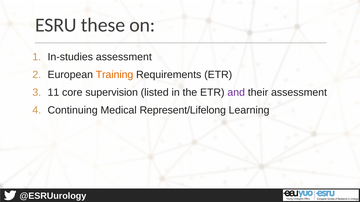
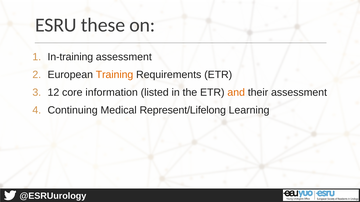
In-studies: In-studies -> In-training (70, 57)
11: 11 -> 12 (53, 93)
supervision: supervision -> information (112, 93)
and colour: purple -> orange (236, 93)
